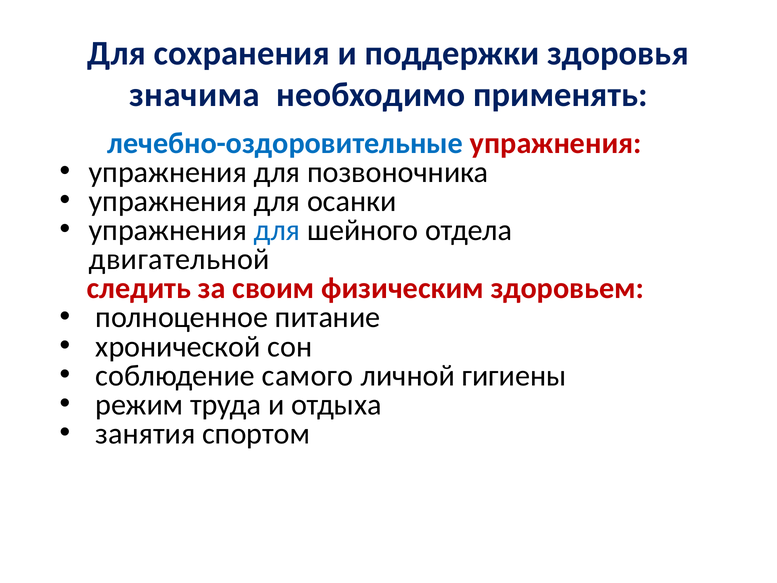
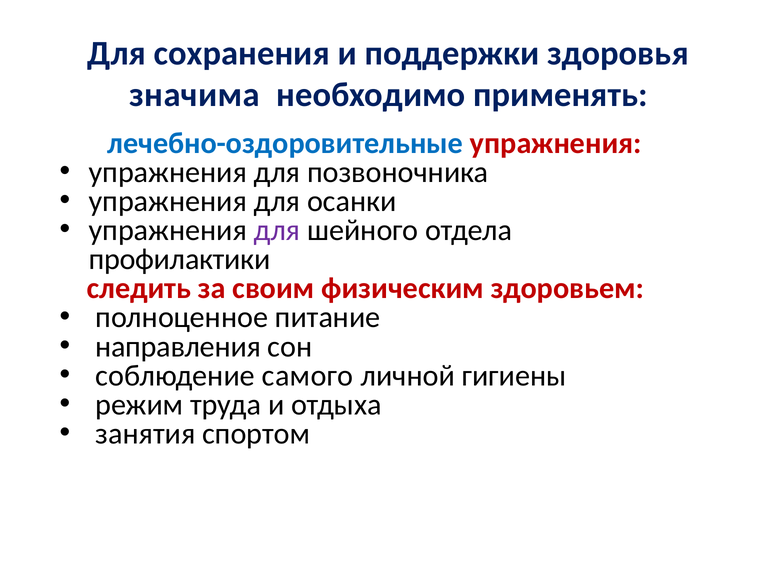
для colour: blue -> purple (277, 230)
двигательной: двигательной -> профилактики (180, 259)
хронической: хронической -> направления (178, 346)
